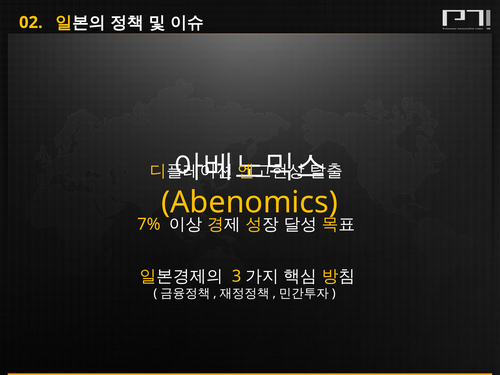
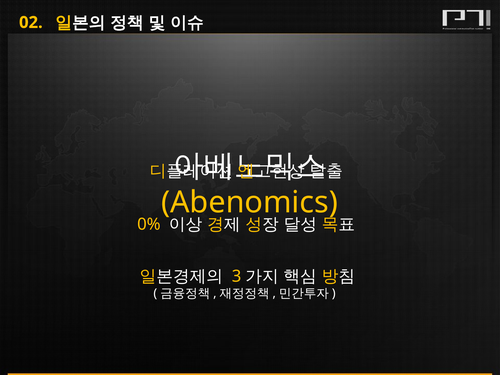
7%: 7% -> 0% (149, 224)
